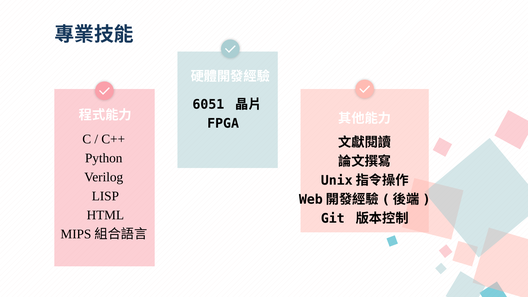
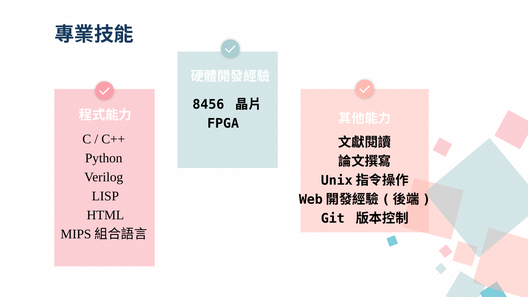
6051: 6051 -> 8456 (208, 105)
